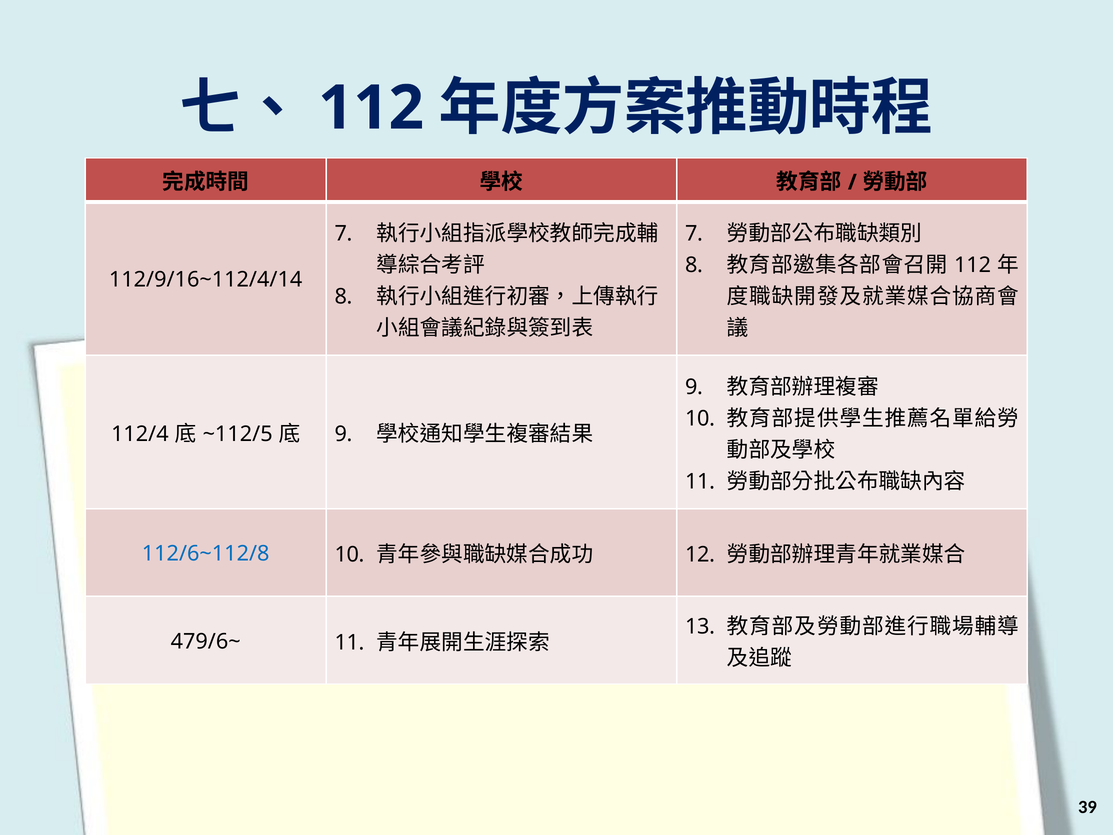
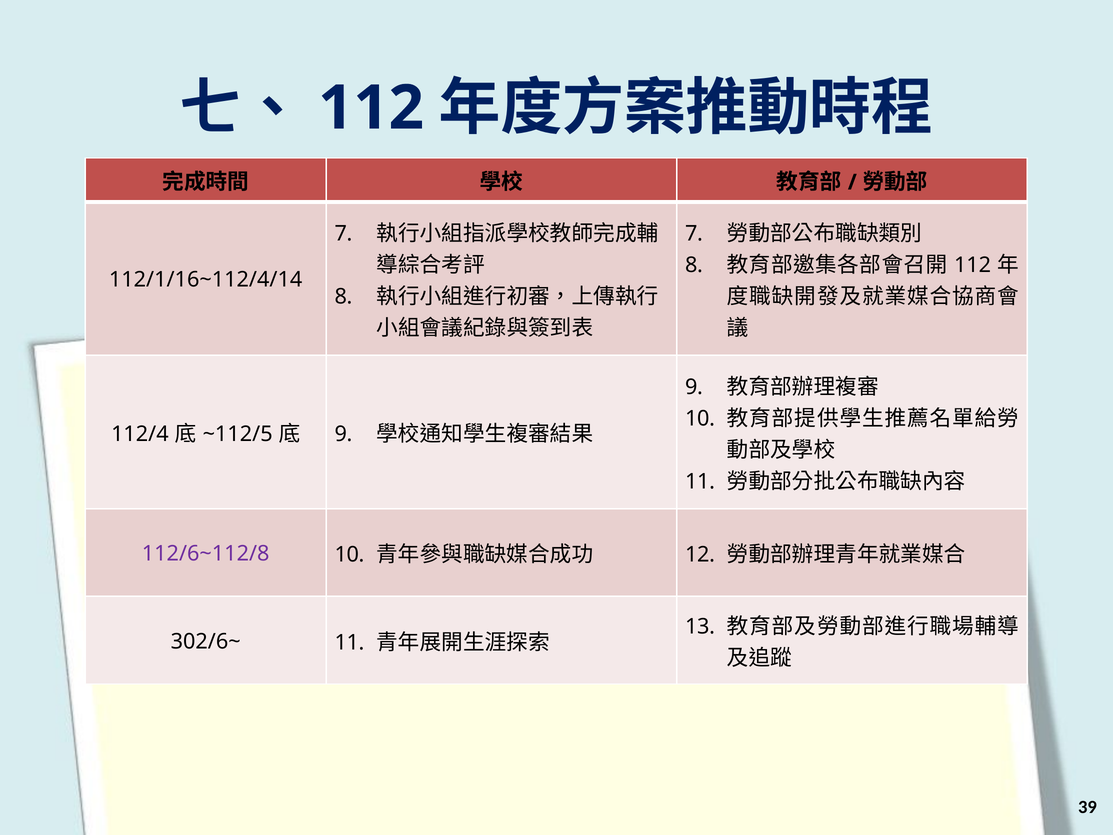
112/9/16~112/4/14: 112/9/16~112/4/14 -> 112/1/16~112/4/14 (206, 280)
112/6~112/8 colour: blue -> purple (206, 554)
479/6~: 479/6~ -> 302/6~ (206, 641)
